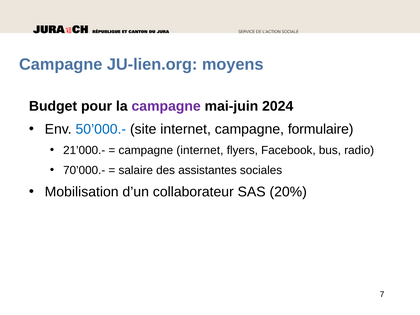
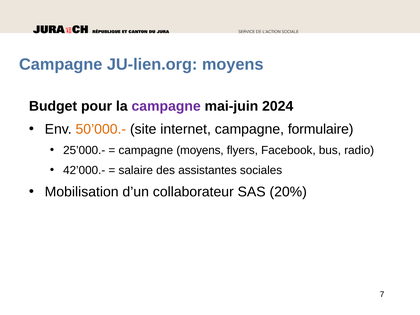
50’000.- colour: blue -> orange (101, 129)
21’000.-: 21’000.- -> 25’000.- (84, 150)
campagne internet: internet -> moyens (200, 150)
70’000.-: 70’000.- -> 42’000.- (84, 170)
